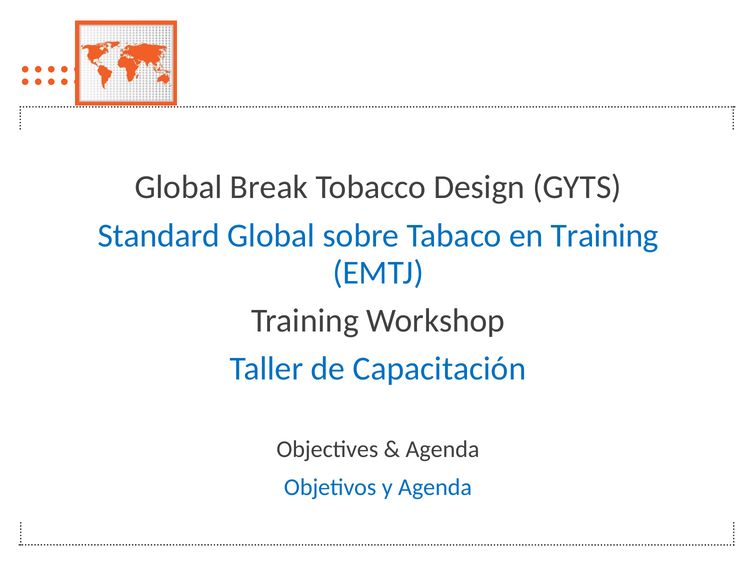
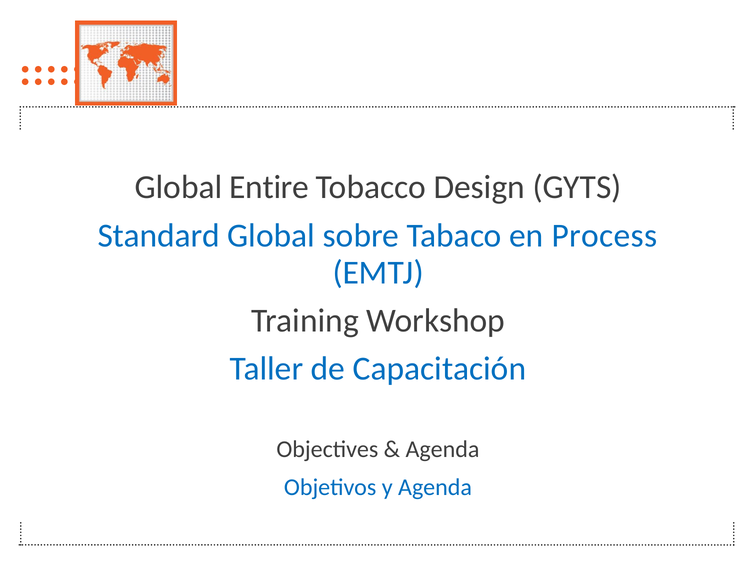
Break: Break -> Entire (269, 187)
en Training: Training -> Process (604, 235)
